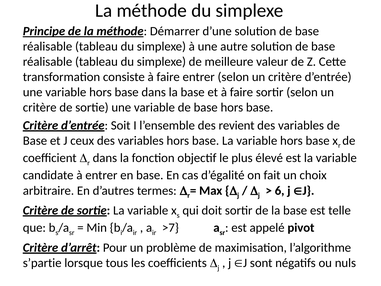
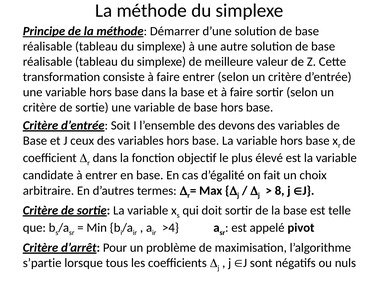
revient: revient -> devons (237, 125)
6: 6 -> 8 (280, 190)
>7: >7 -> >4 (170, 228)
